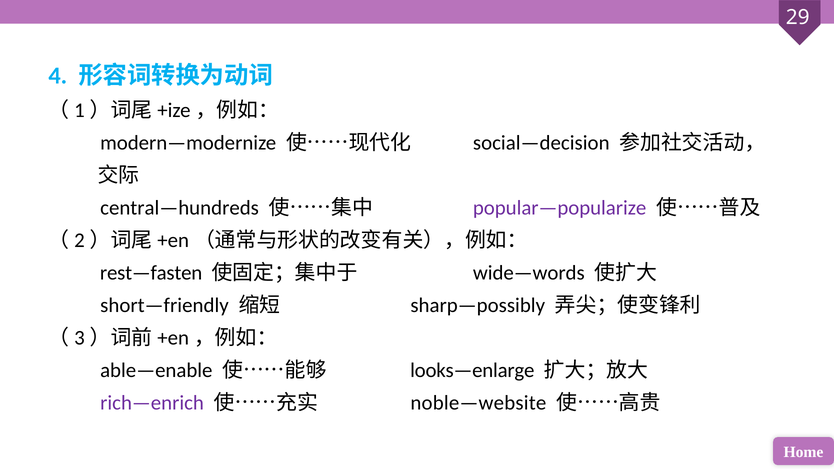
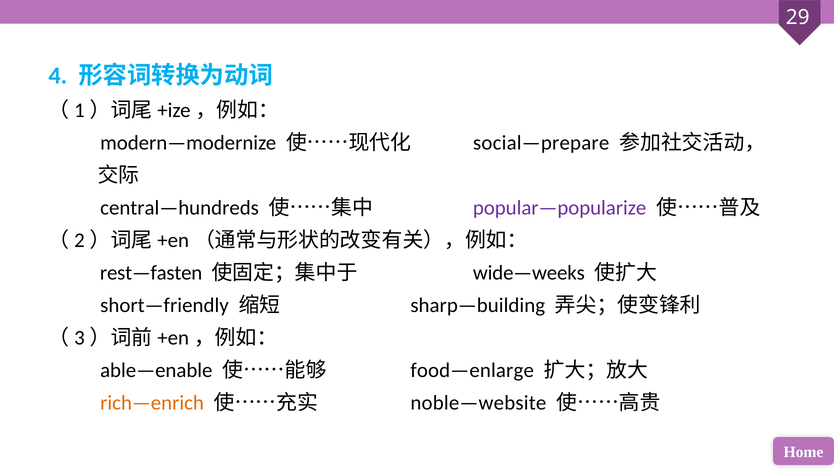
social—decision: social—decision -> social—prepare (541, 143)
wide—words: wide—words -> wide—weeks (529, 273)
sharp—possibly: sharp—possibly -> sharp—building (478, 305)
looks—enlarge: looks—enlarge -> food—enlarge (472, 370)
rich—enrich colour: purple -> orange (152, 403)
